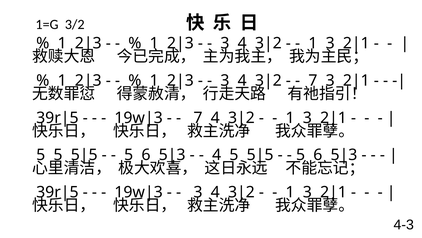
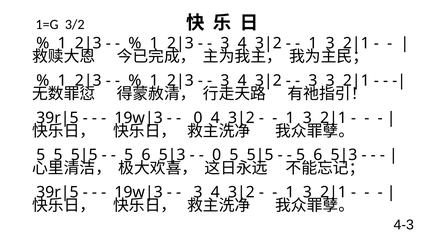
7: 7 -> 3 (313, 80)
7: 7 -> 0 (198, 118)
4: 4 -> 0 (217, 155)
